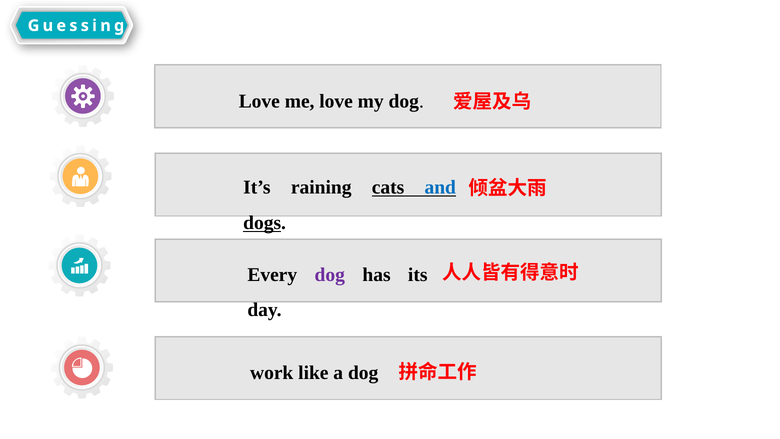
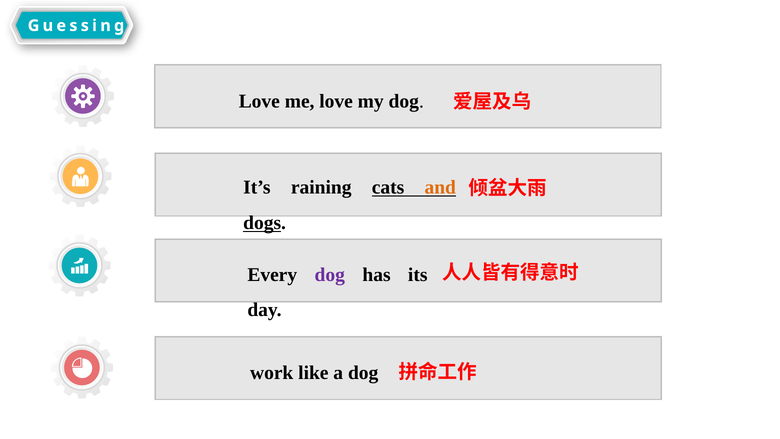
and colour: blue -> orange (440, 187)
